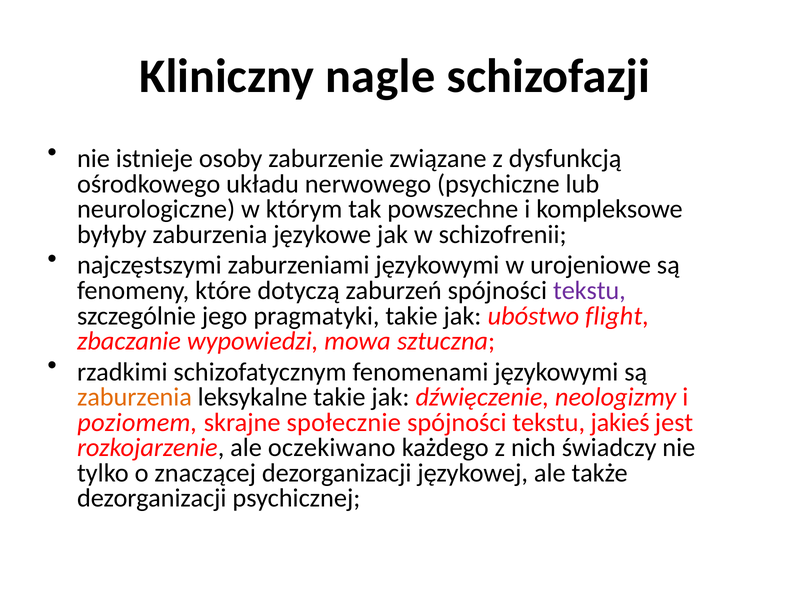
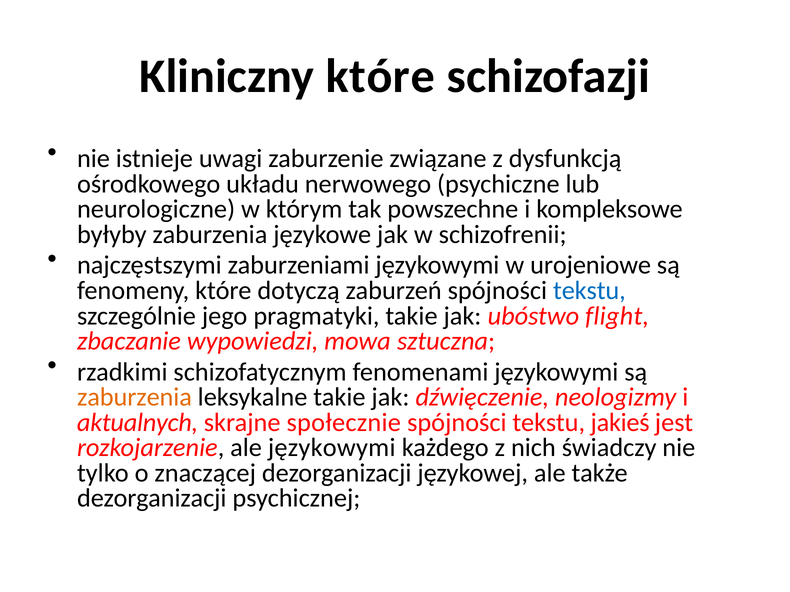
Kliniczny nagle: nagle -> które (380, 76)
osoby: osoby -> uwagi (231, 159)
tekstu colour: purple -> blue (589, 291)
poziomem: poziomem -> aktualnych (138, 423)
ale oczekiwano: oczekiwano -> językowymi (332, 448)
